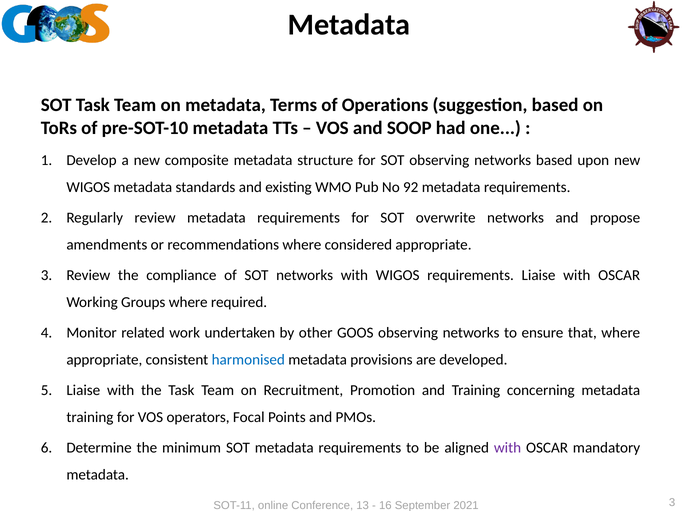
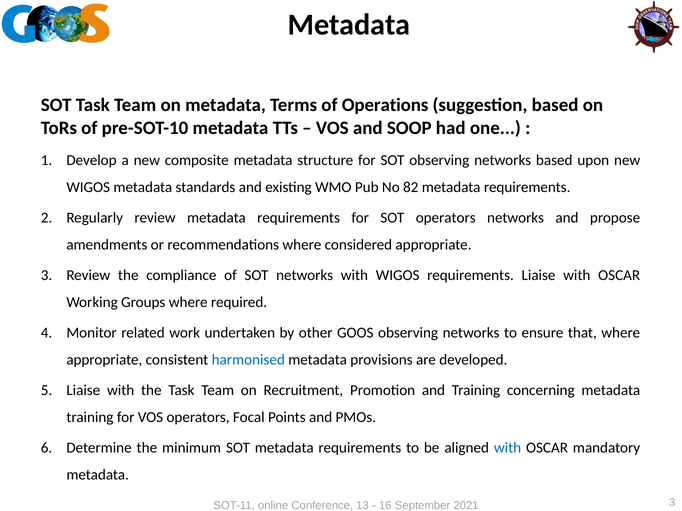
92: 92 -> 82 (411, 188)
SOT overwrite: overwrite -> operators (446, 218)
with colour: purple -> blue (508, 448)
